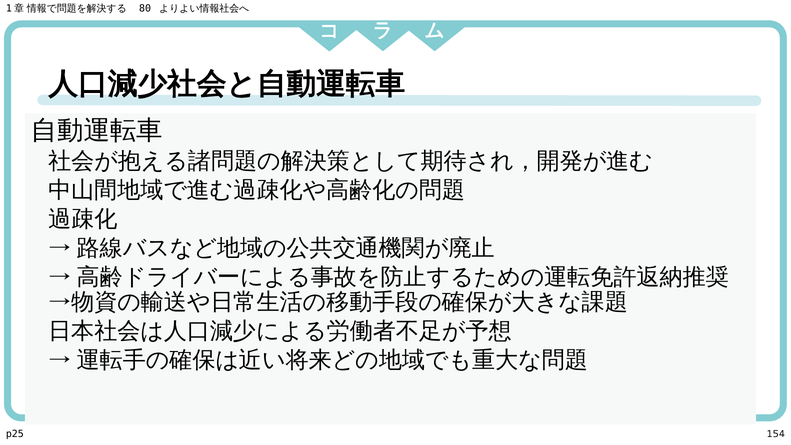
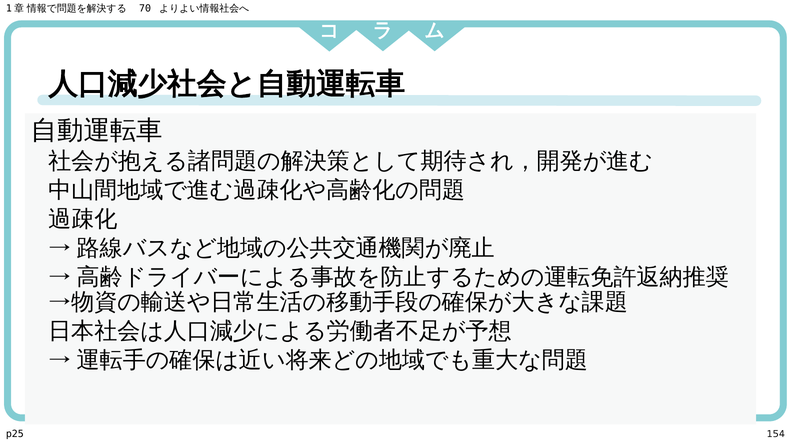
80: 80 -> 70 (145, 8)
